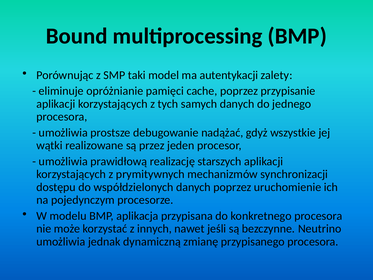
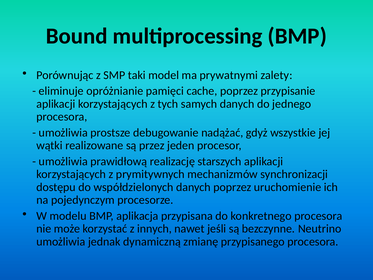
autentykacji: autentykacji -> prywatnymi (229, 75)
